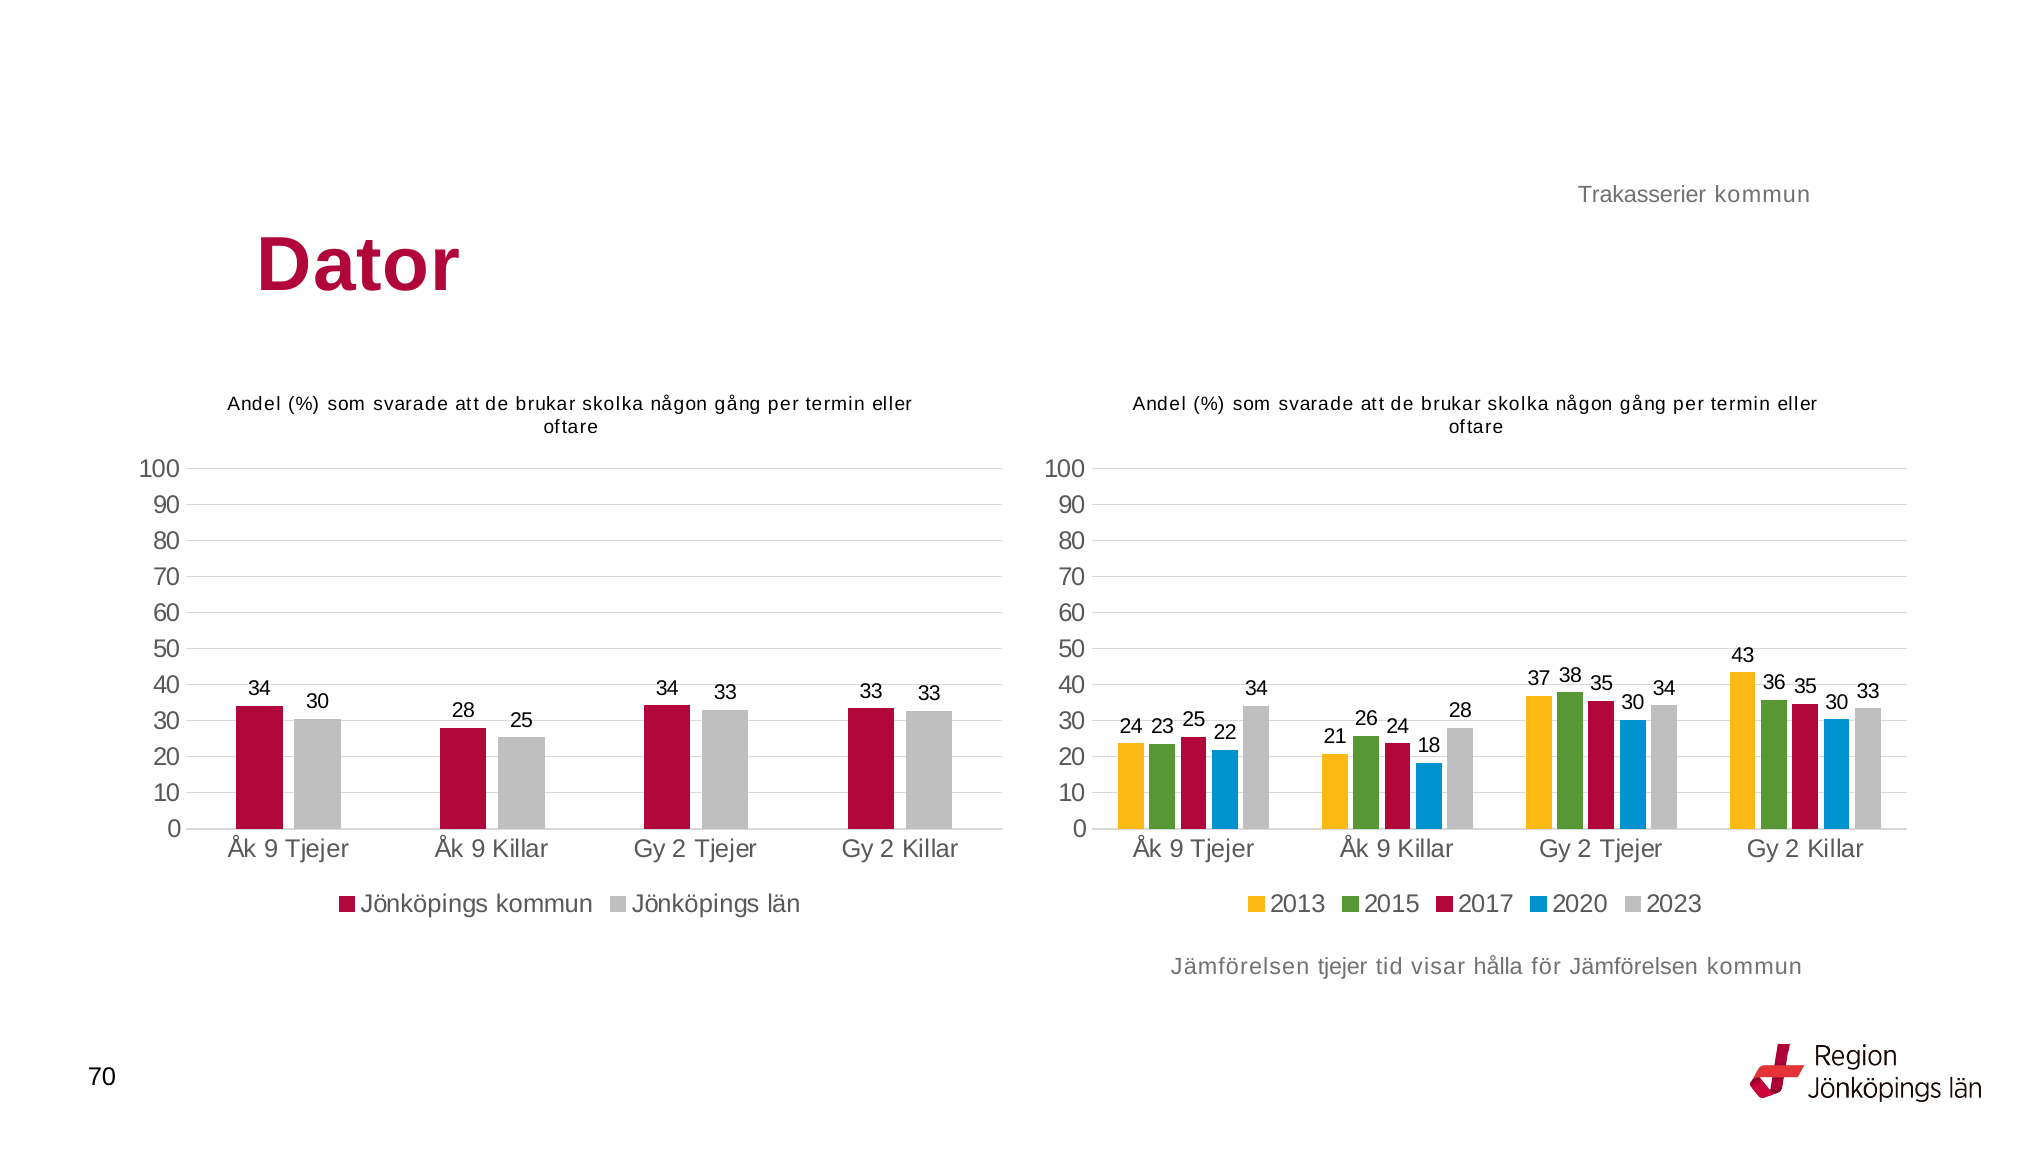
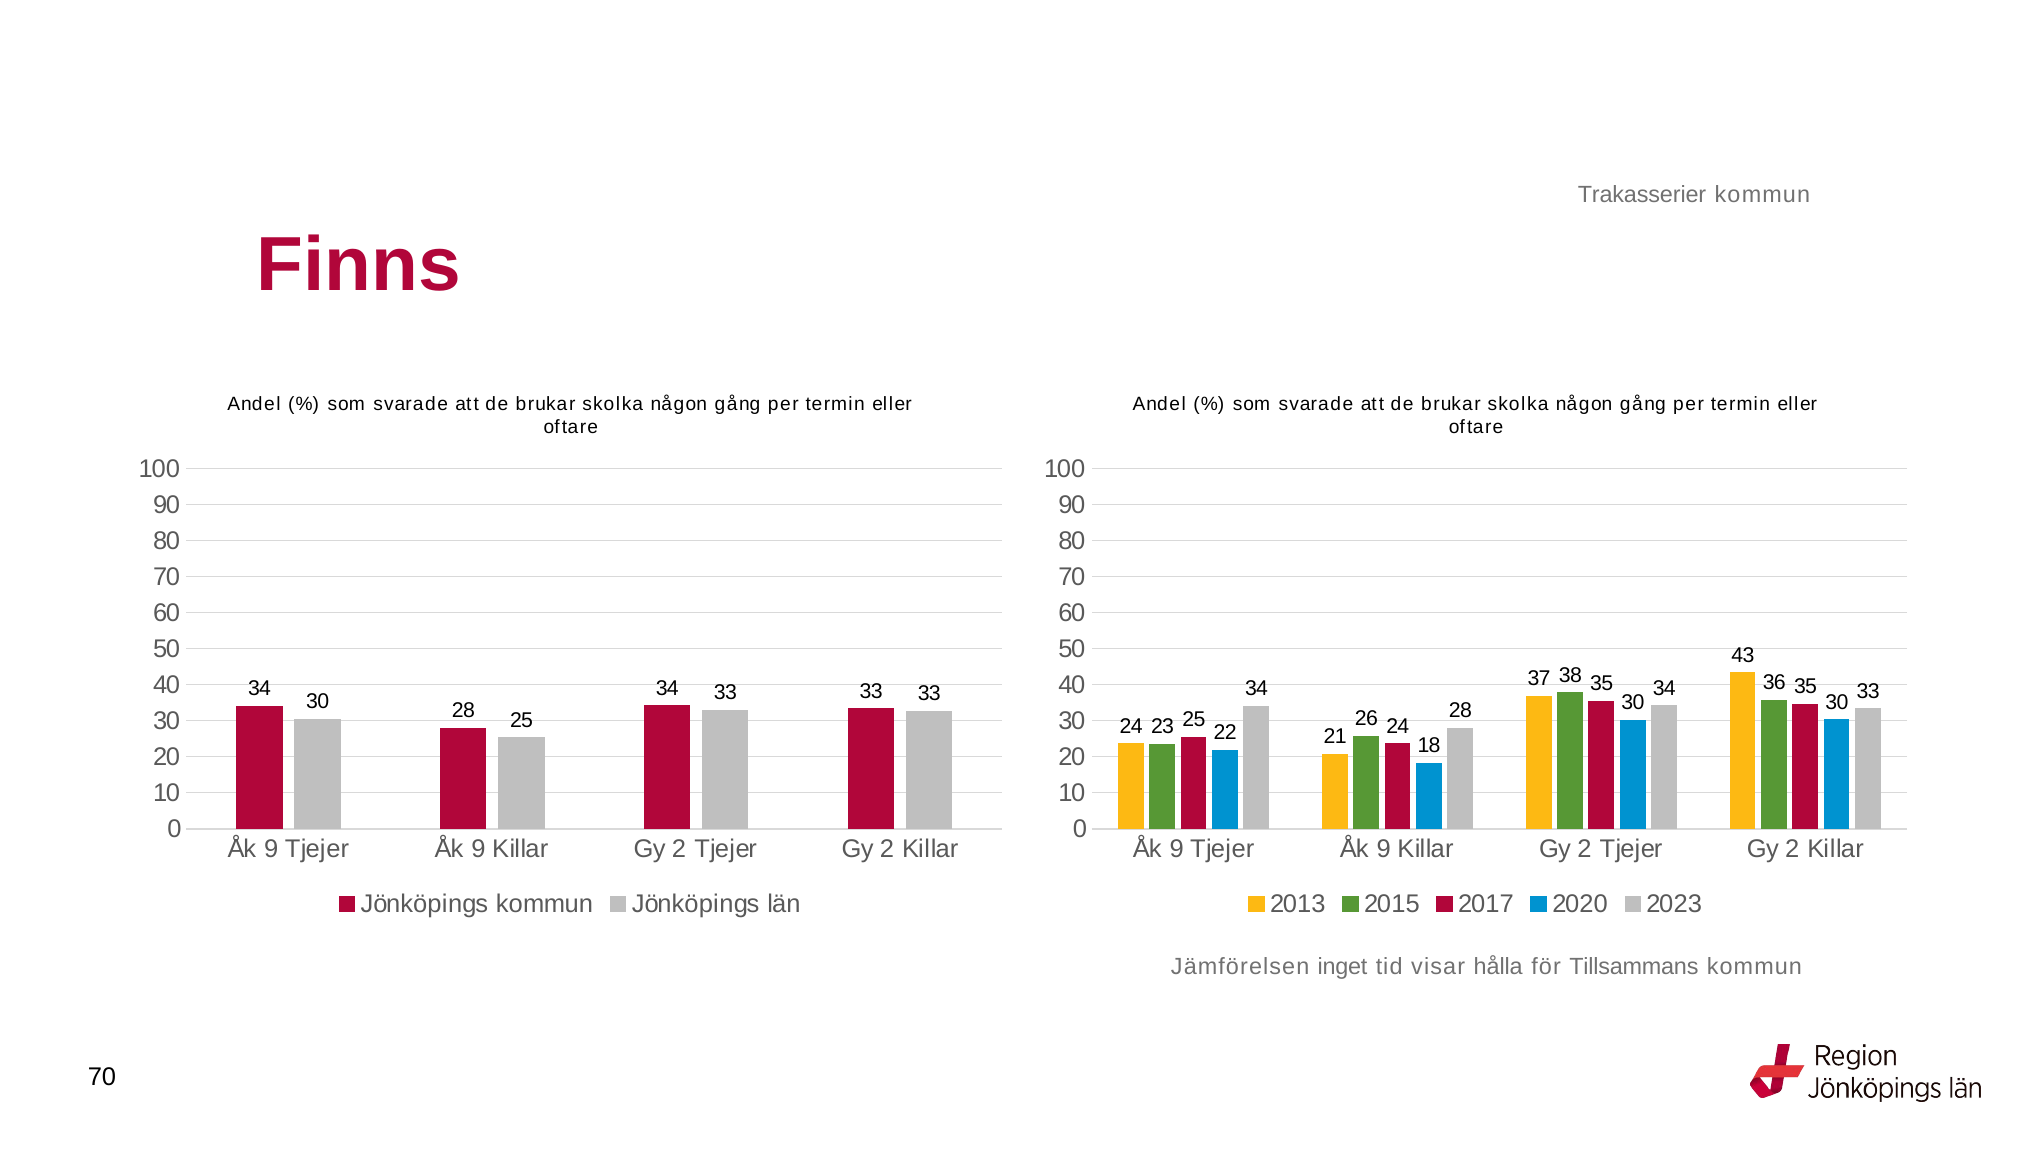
Dator: Dator -> Finns (359, 265)
Jämförelsen tjejer: tjejer -> inget (1343, 967)
för Jämförelsen: Jämförelsen -> Tillsammans (1634, 967)
